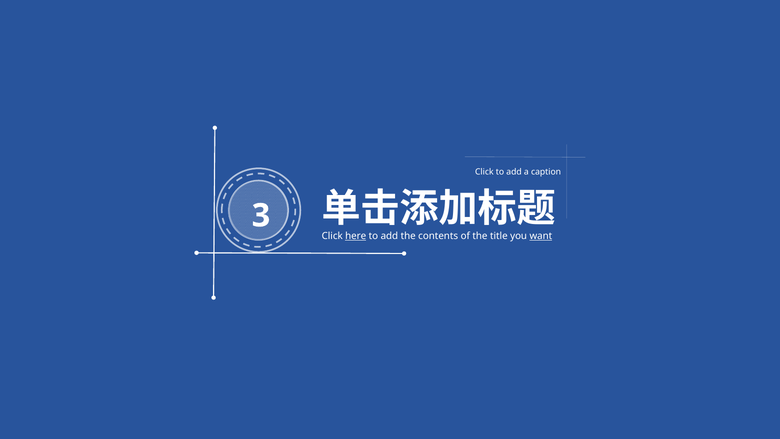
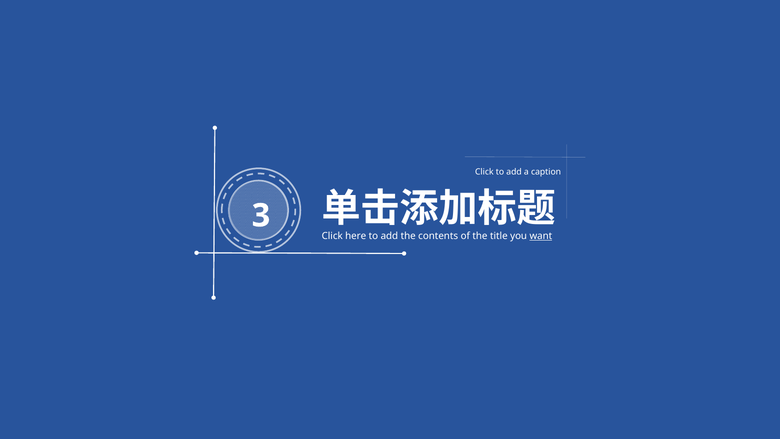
here underline: present -> none (356, 236)
